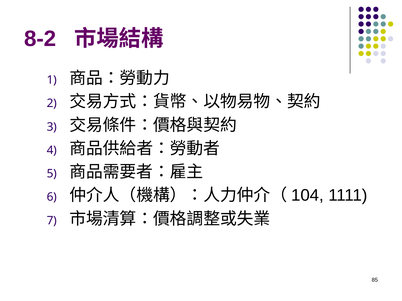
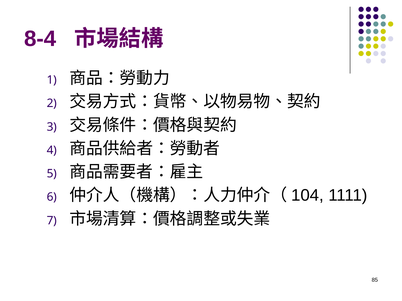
8-2: 8-2 -> 8-4 (40, 39)
